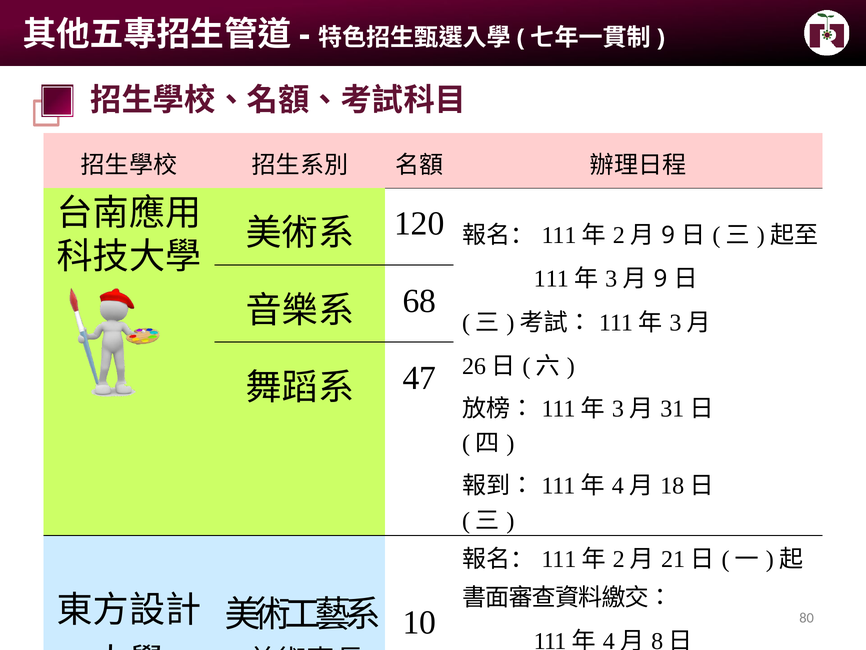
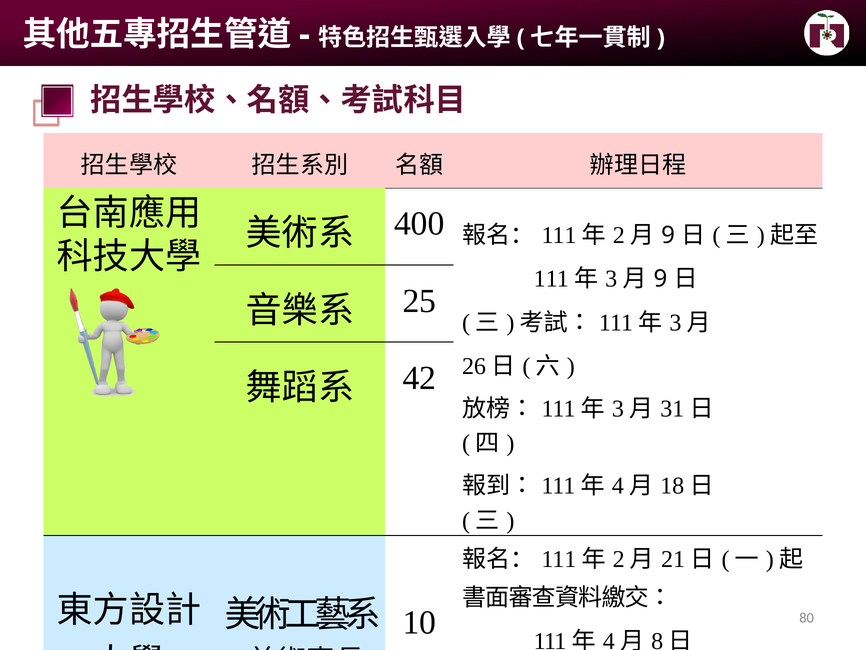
120: 120 -> 400 (419, 224)
68: 68 -> 25 (419, 301)
47: 47 -> 42 (419, 378)
